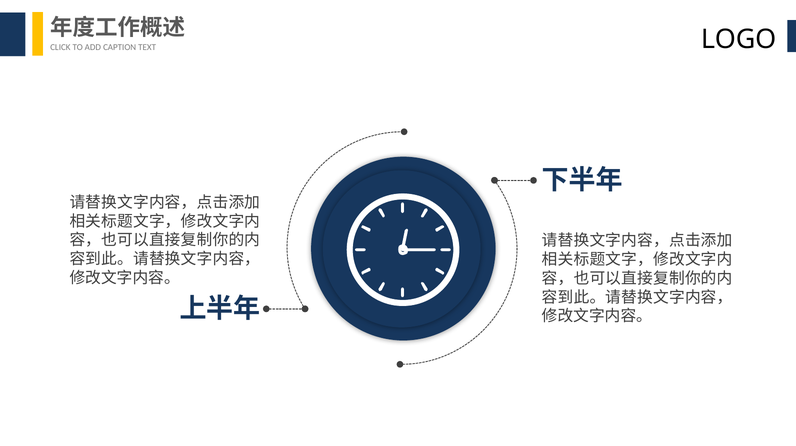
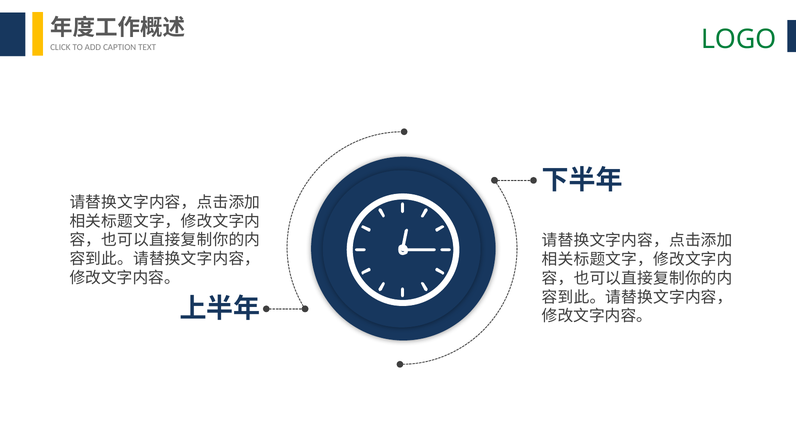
LOGO colour: black -> green (739, 39)
